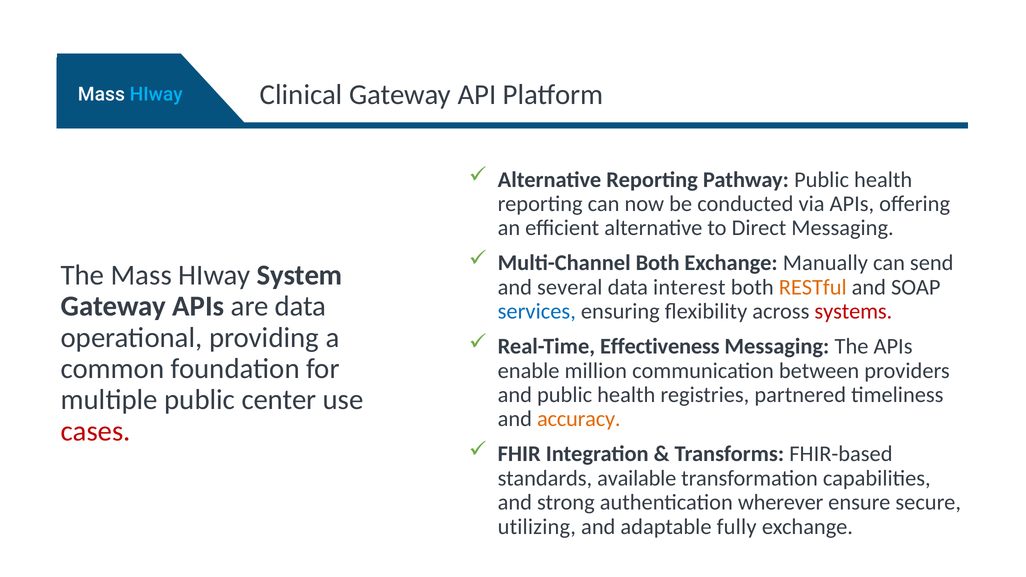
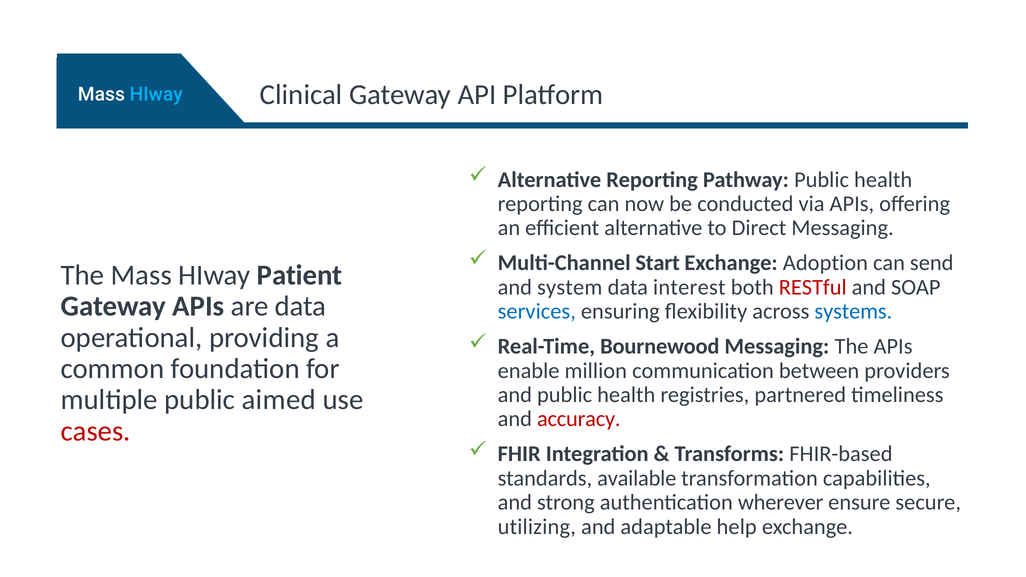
Multi-Channel Both: Both -> Start (658, 263)
Manually: Manually -> Adoption (825, 263)
System: System -> Patient (300, 275)
several: several -> system (570, 287)
RESTful colour: orange -> red (813, 287)
systems colour: red -> blue (853, 312)
Effectiveness: Effectiveness -> Bournewood (660, 347)
center: center -> aimed (279, 400)
accuracy colour: orange -> red (579, 419)
fully: fully -> help (737, 527)
